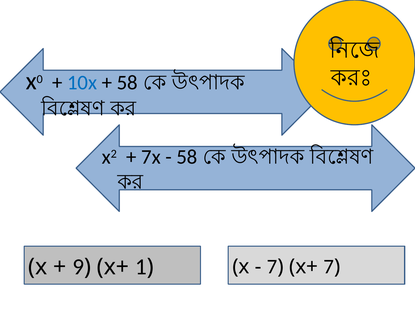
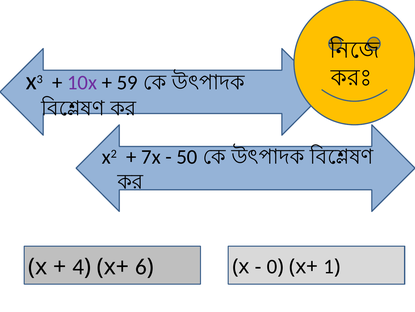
0: 0 -> 3 (40, 79)
10x colour: blue -> purple (82, 82)
58: 58 -> 59 (127, 82)
58: 58 -> 50 (187, 157)
9: 9 -> 4 (78, 266)
1: 1 -> 6 (141, 266)
7: 7 -> 0 (272, 266)
x+ 7: 7 -> 1 (329, 266)
